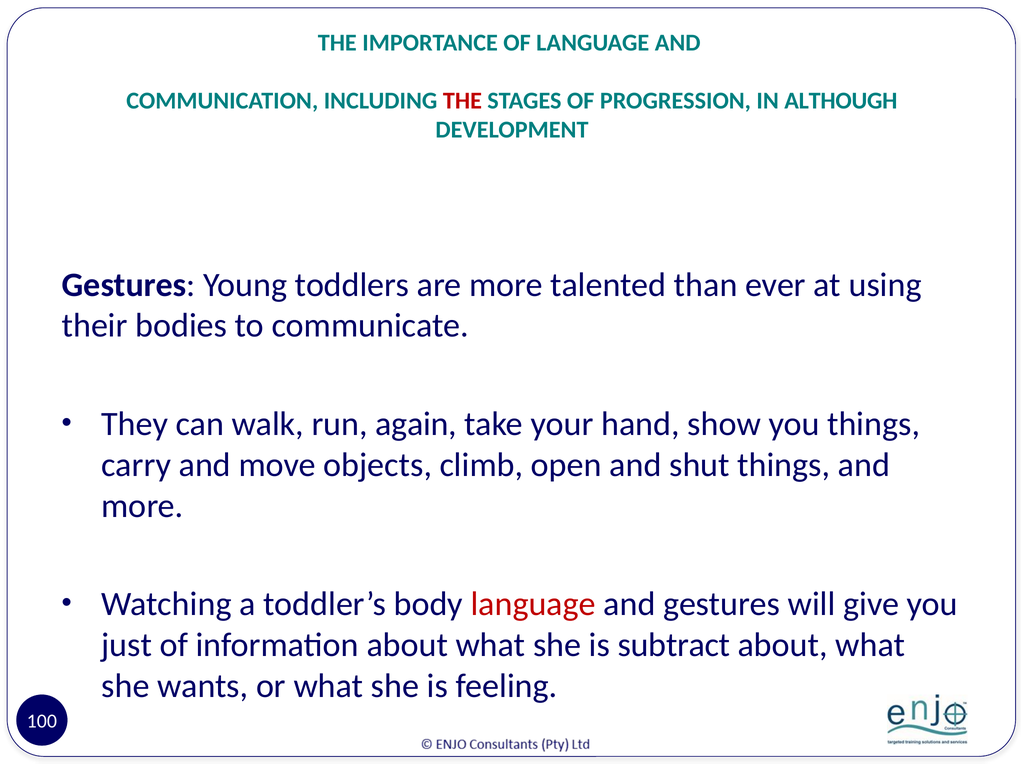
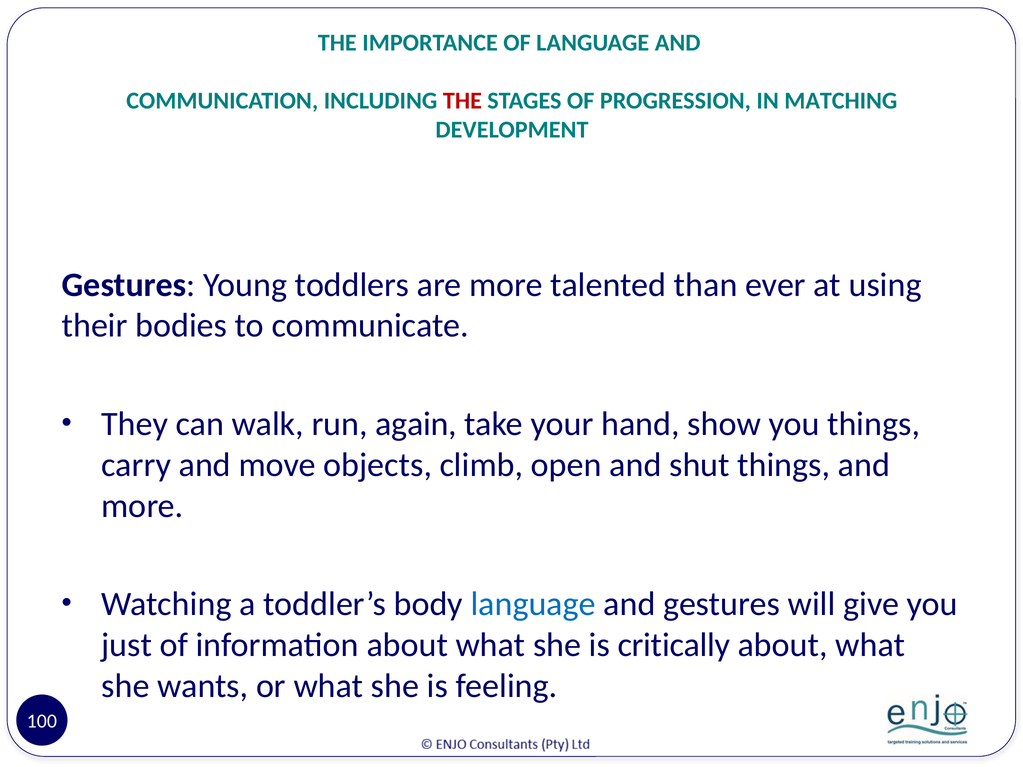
ALTHOUGH: ALTHOUGH -> MATCHING (841, 101)
language colour: red -> blue (533, 604)
subtract: subtract -> critically (674, 645)
